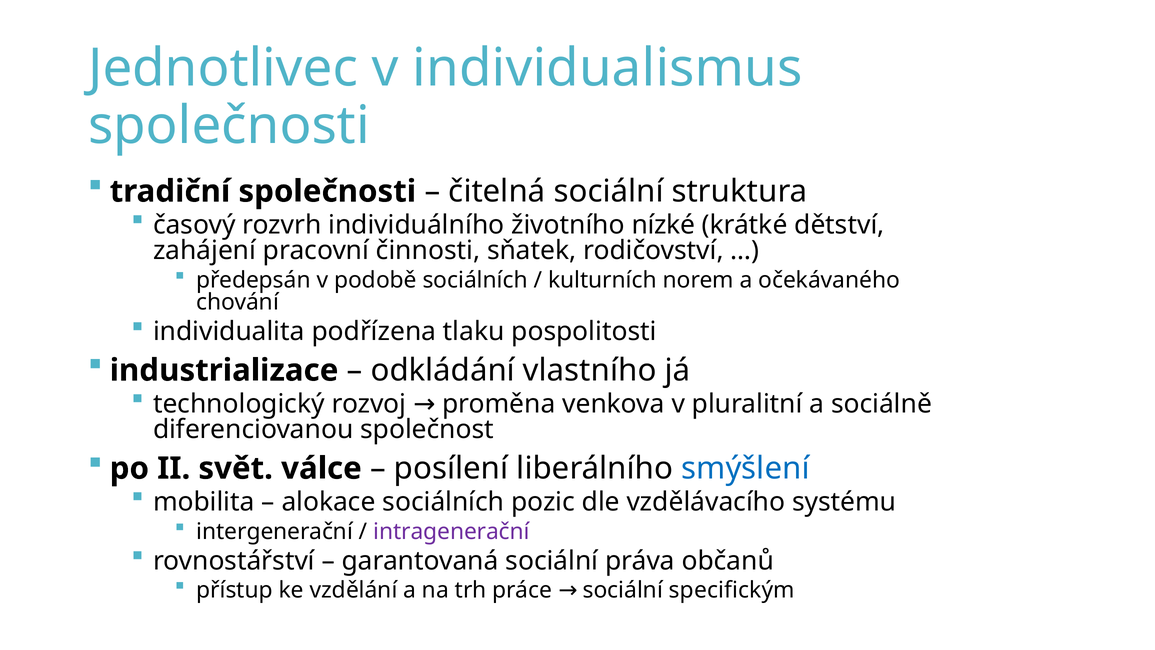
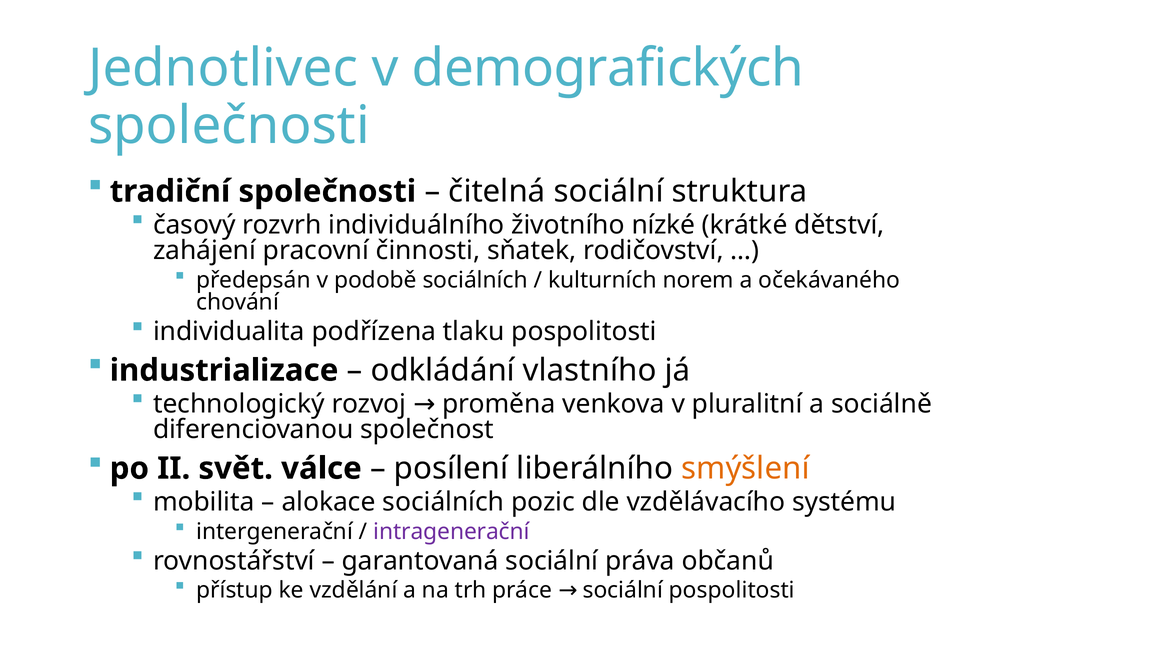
individualismus: individualismus -> demografických (608, 68)
smýšlení colour: blue -> orange (745, 468)
sociální specifickým: specifickým -> pospolitosti (732, 590)
